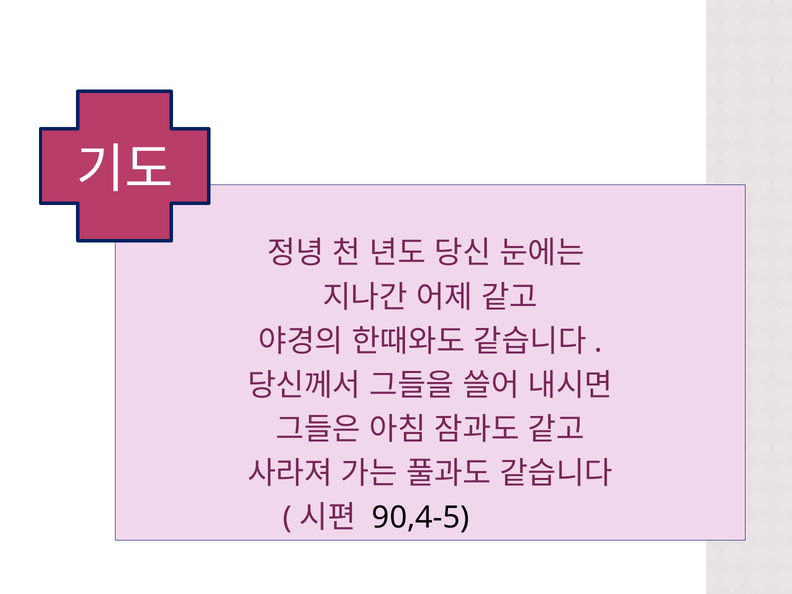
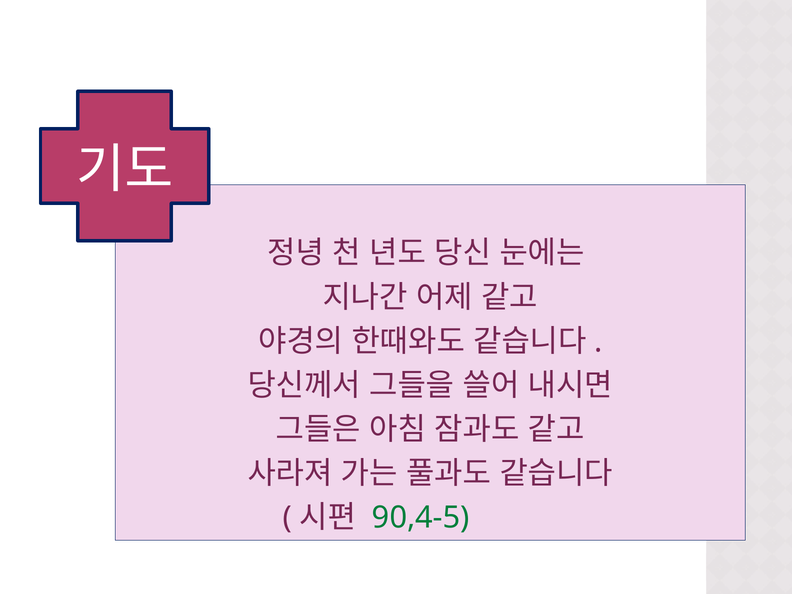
90,4-5 colour: black -> green (421, 517)
